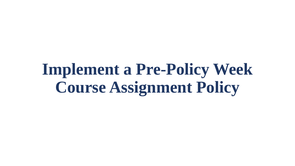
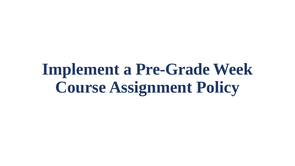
Pre-Policy: Pre-Policy -> Pre-Grade (173, 69)
